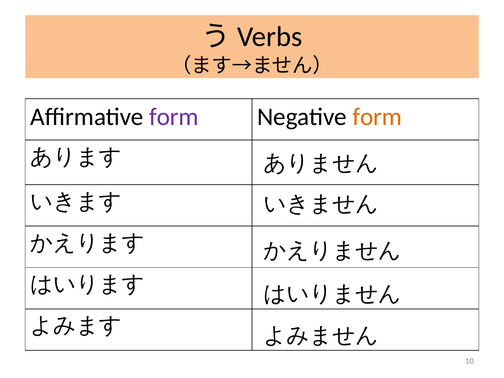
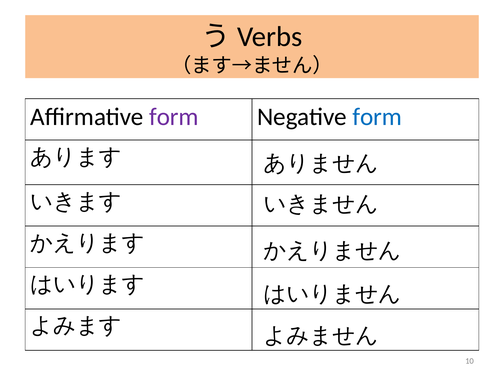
form colour: orange -> blue (377, 117)
